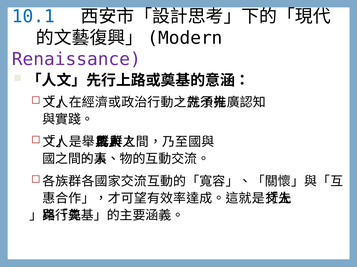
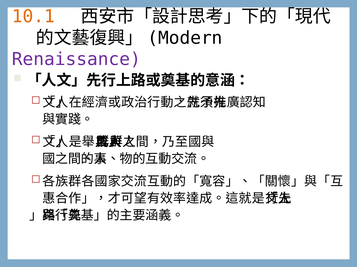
10.1 colour: blue -> orange (33, 17)
